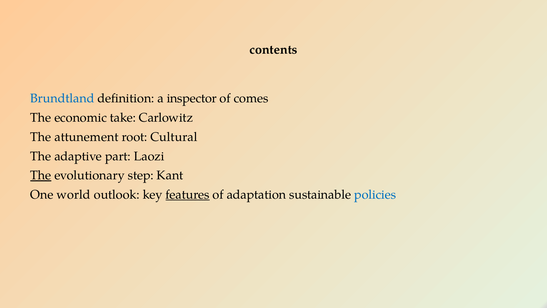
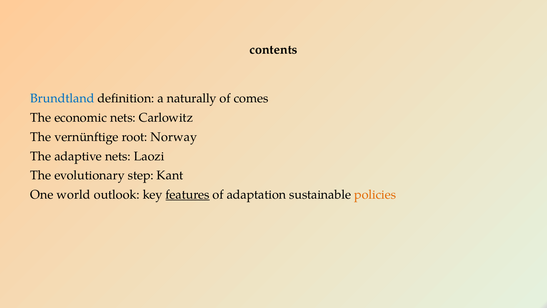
inspector: inspector -> naturally (192, 98)
economic take: take -> nets (123, 118)
attunement: attunement -> vernünftige (87, 137)
Cultural: Cultural -> Norway (174, 137)
adaptive part: part -> nets (118, 156)
The underline: present -> none (41, 175)
policies colour: blue -> orange (375, 195)
